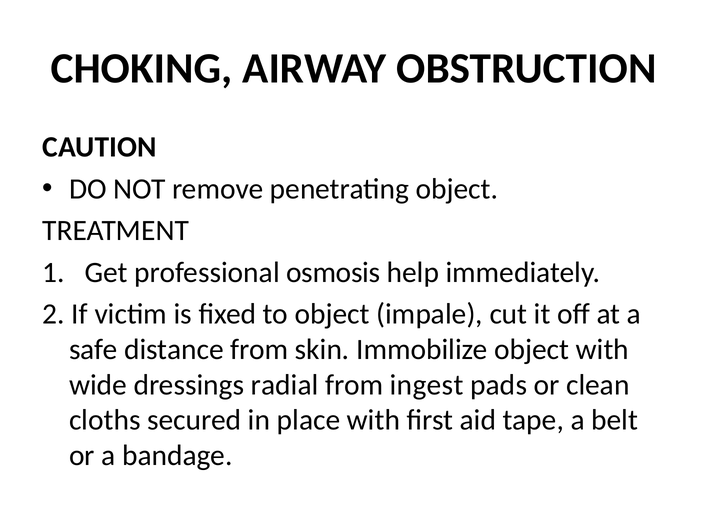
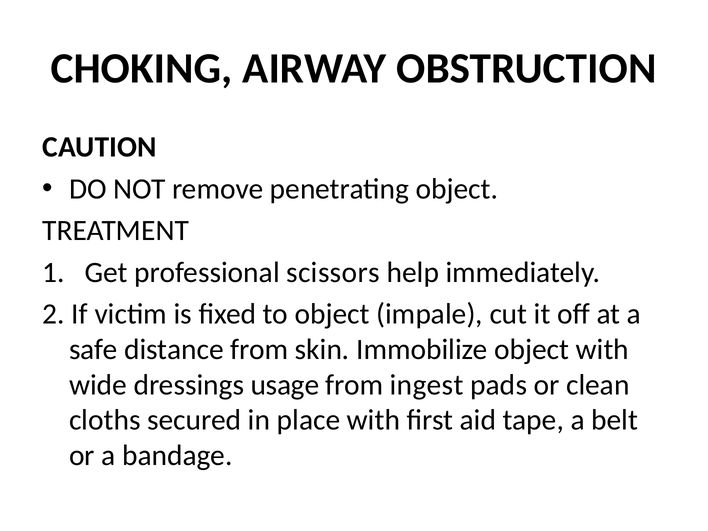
osmosis: osmosis -> scissors (333, 272)
radial: radial -> usage (285, 385)
